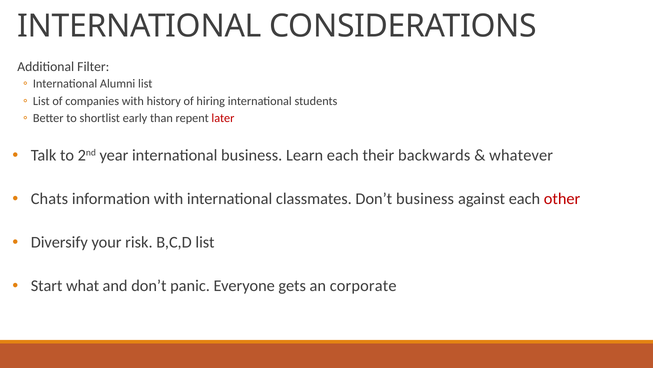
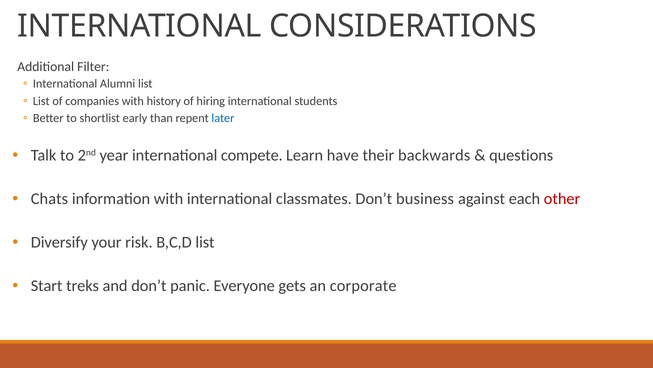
later colour: red -> blue (223, 118)
international business: business -> compete (252, 155)
Learn each: each -> have (343, 155)
whatever: whatever -> questions (521, 155)
what: what -> treks (83, 285)
